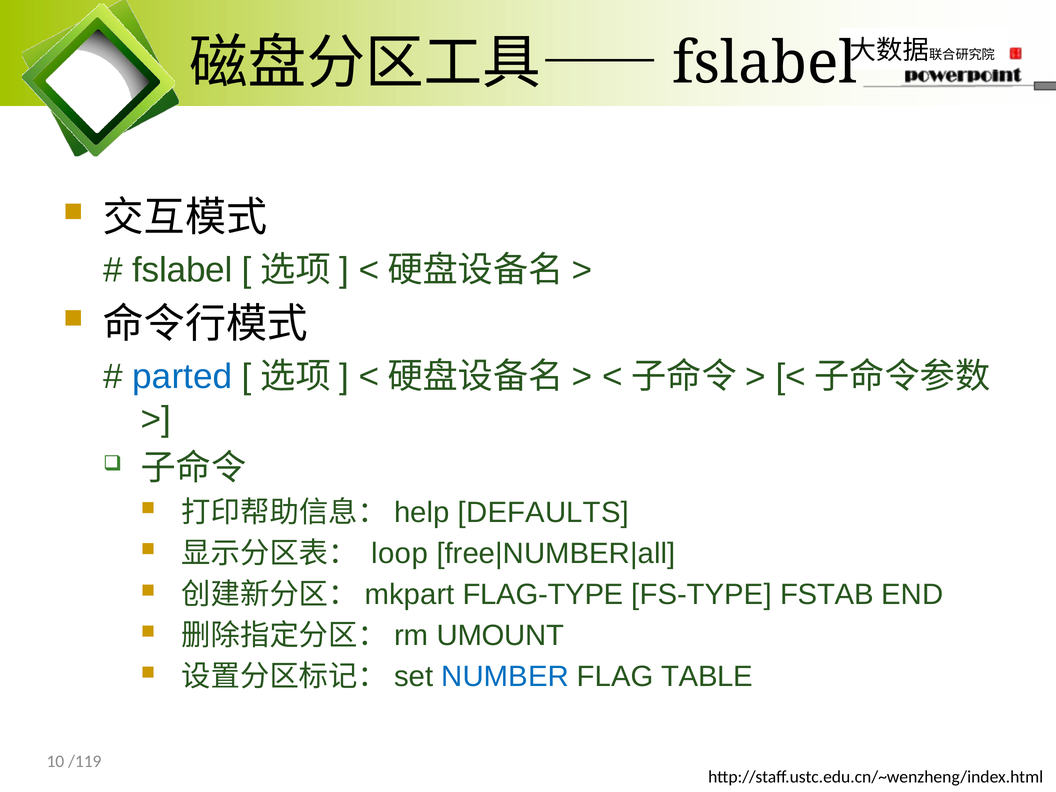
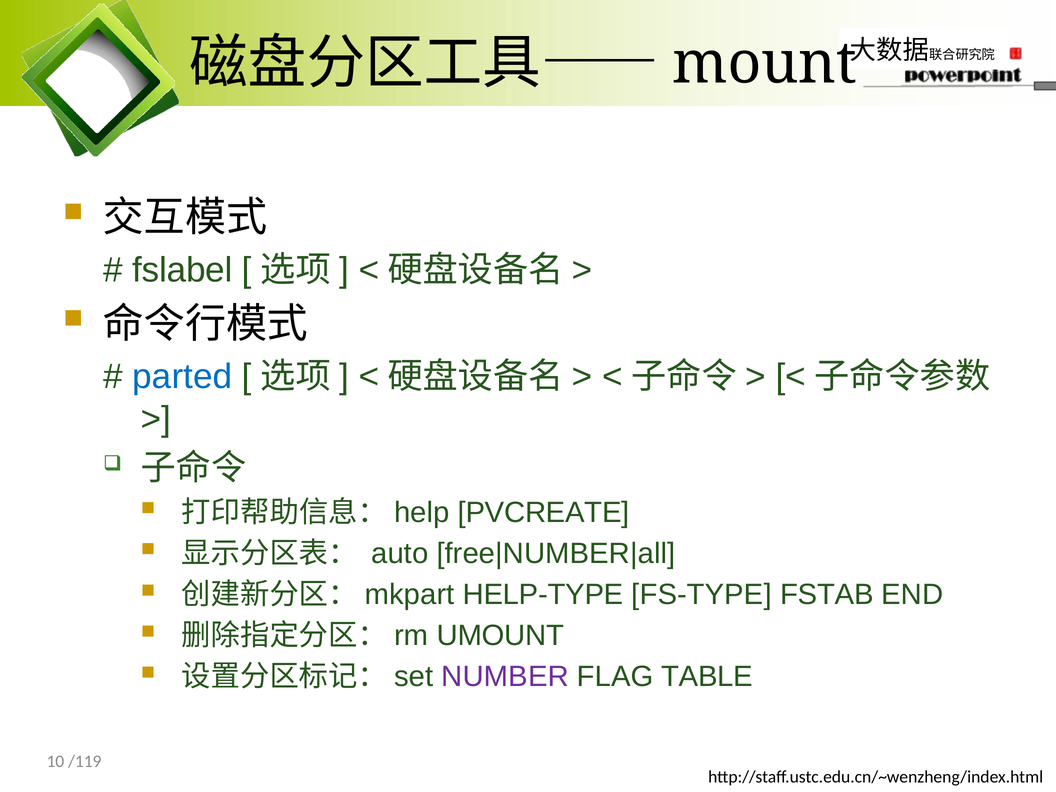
fslabel: fslabel -> mount (765, 63)
DEFAULTS: DEFAULTS -> PVCREATE (544, 512)
loop: loop -> auto (400, 554)
FLAG-TYPE: FLAG-TYPE -> HELP-TYPE (543, 595)
NUMBER colour: blue -> purple (505, 677)
